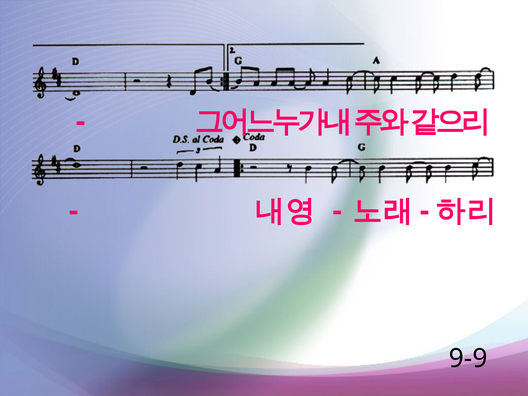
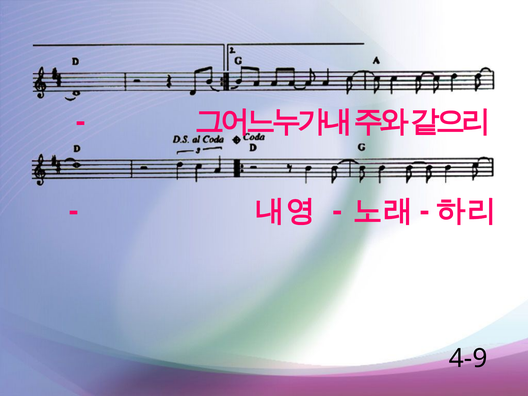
9-9: 9-9 -> 4-9 (468, 359)
